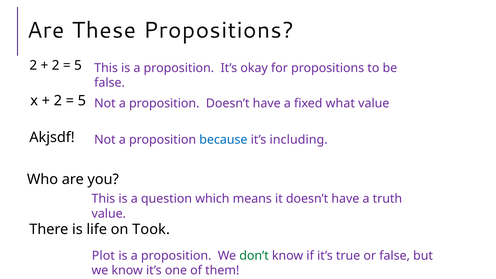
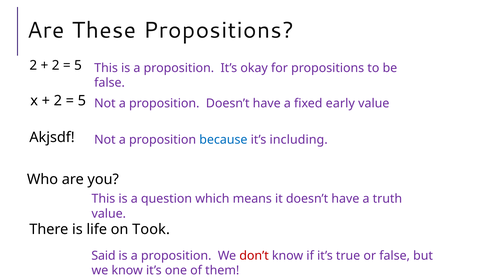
what: what -> early (340, 103)
Plot: Plot -> Said (103, 256)
don’t colour: green -> red (254, 256)
